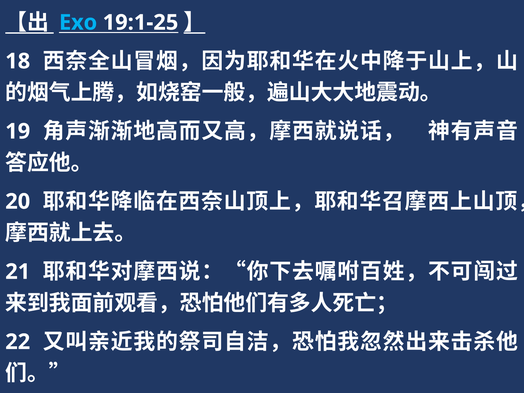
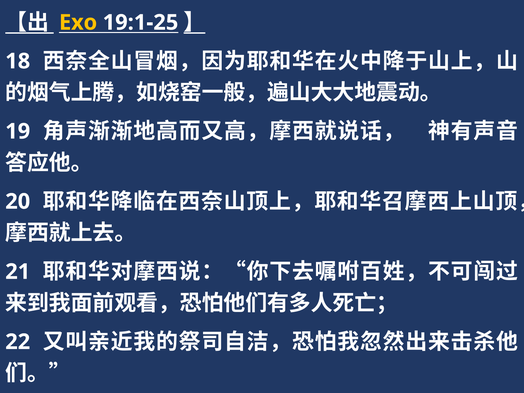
Exo colour: light blue -> yellow (78, 22)
